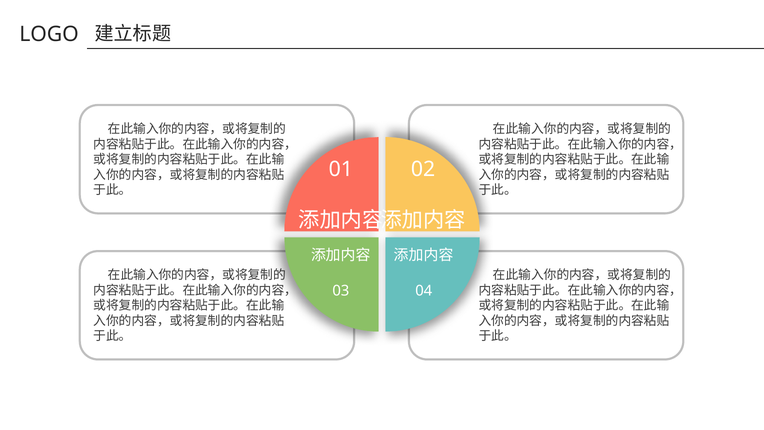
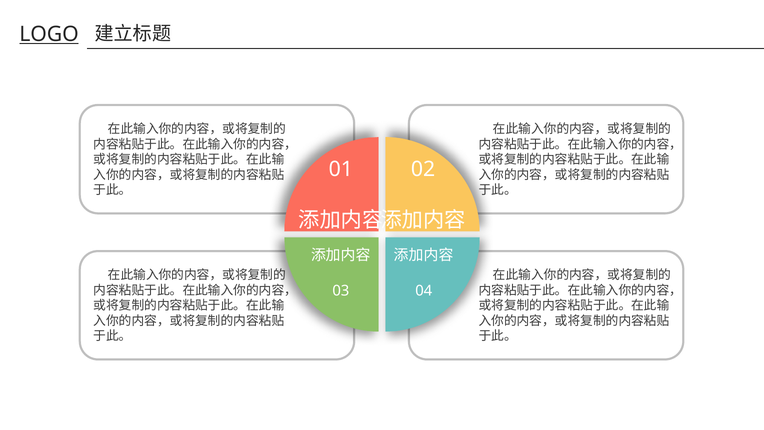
LOGO underline: none -> present (49, 34)
